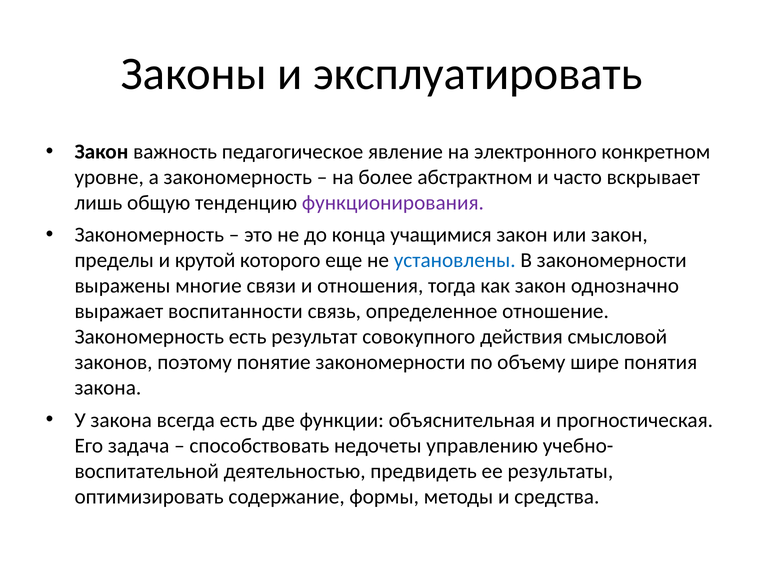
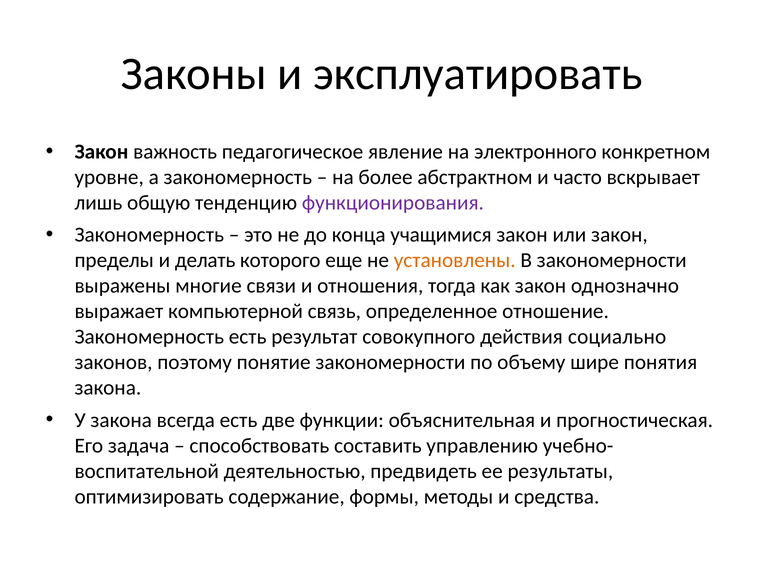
крутой: крутой -> делать (205, 260)
установлены colour: blue -> orange (455, 260)
воспитанности: воспитанности -> компьютерной (235, 311)
смысловой: смысловой -> социально (617, 337)
недочеты: недочеты -> составить (378, 446)
